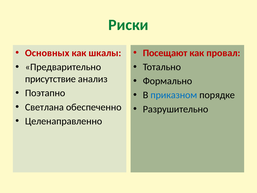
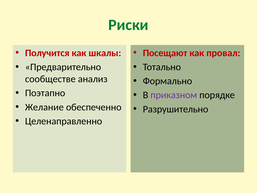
Основных: Основных -> Получится (47, 53)
присутствие: присутствие -> сообществе (50, 79)
приказном colour: blue -> purple (174, 95)
Светлана: Светлана -> Желание (44, 107)
